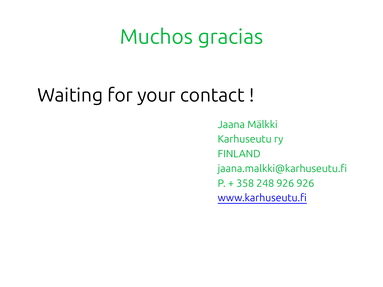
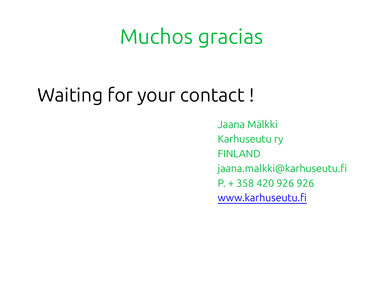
248: 248 -> 420 (265, 183)
